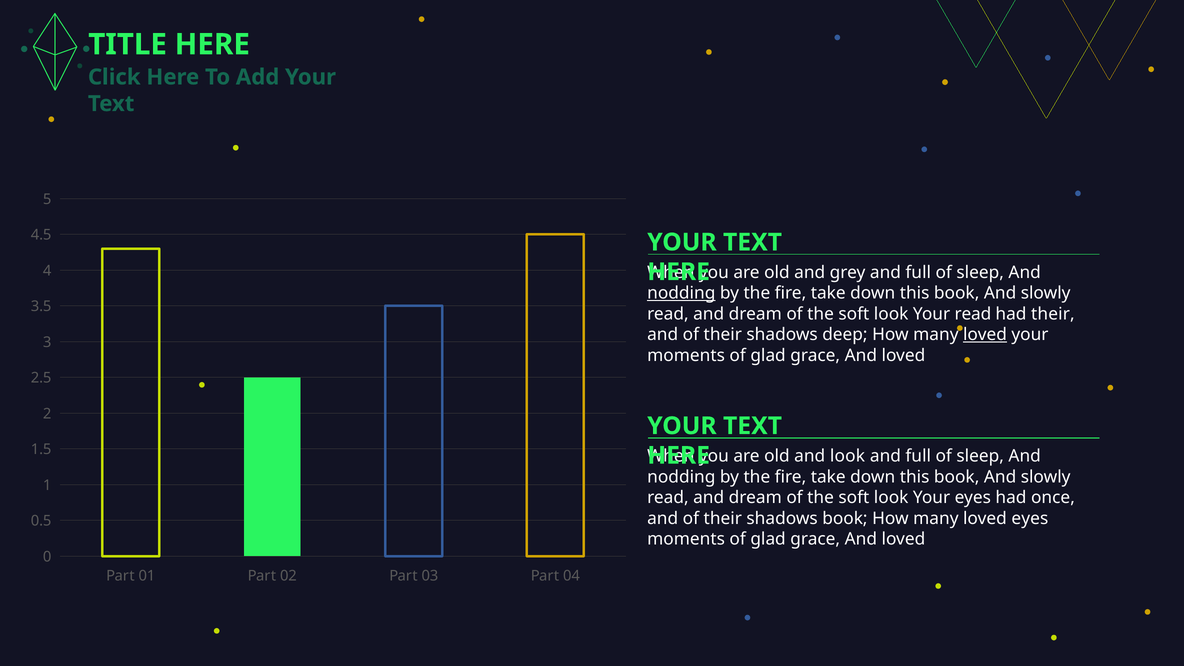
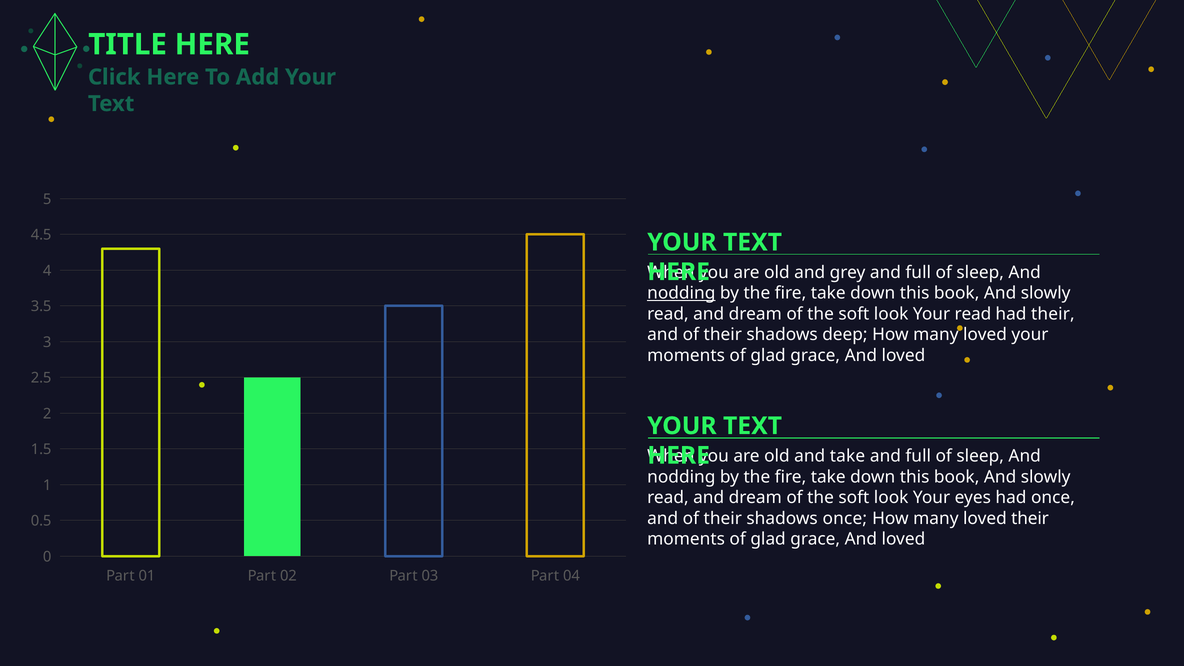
loved underline: present -> none (985, 335)
and look: look -> take (847, 456)
shadows book: book -> once (845, 518)
loved eyes: eyes -> their (1030, 518)
